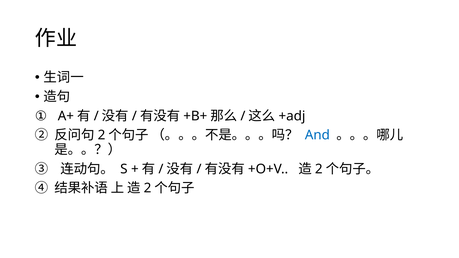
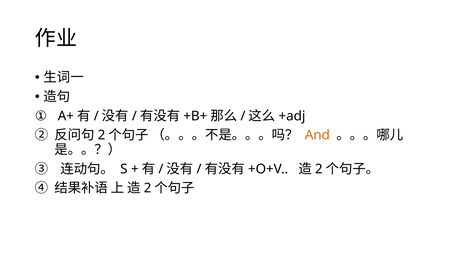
And colour: blue -> orange (317, 135)
